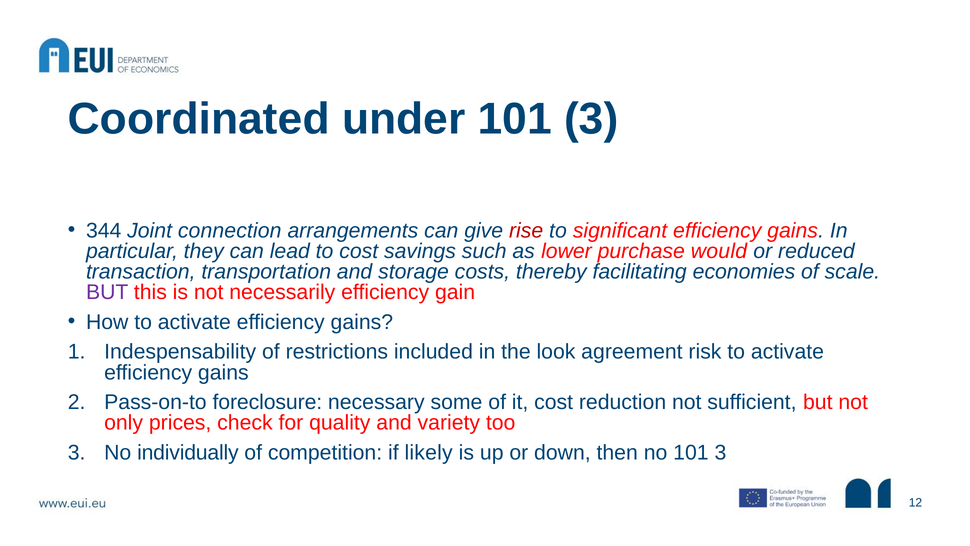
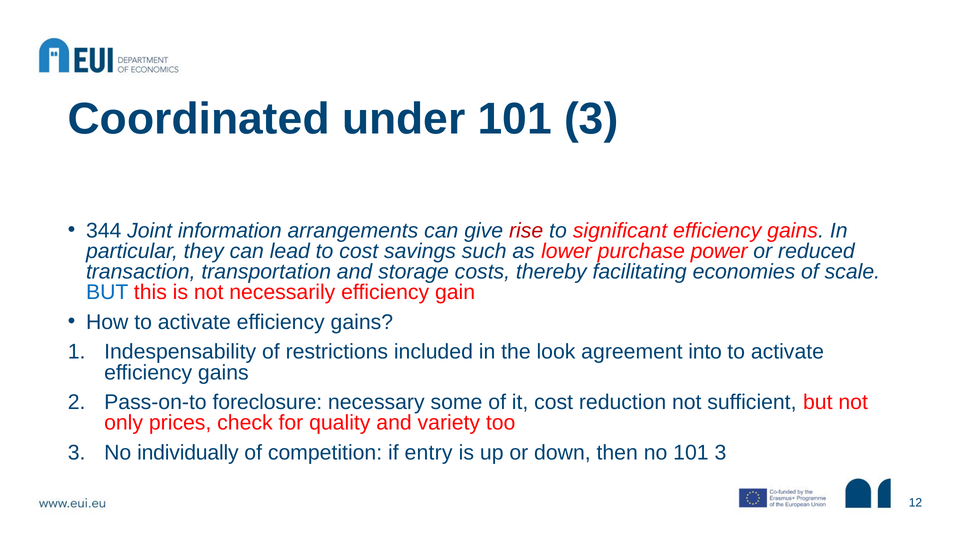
connection: connection -> information (230, 230)
would: would -> power (719, 251)
BUT colour: purple -> blue (107, 292)
risk: risk -> into (705, 352)
likely: likely -> entry (429, 452)
